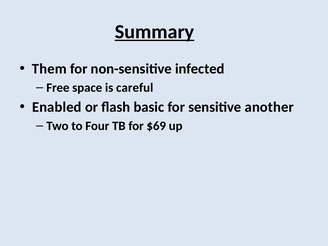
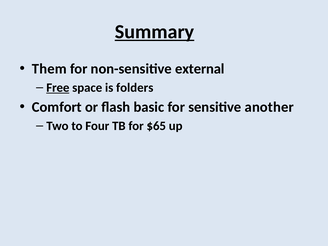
infected: infected -> external (200, 69)
Free underline: none -> present (58, 88)
careful: careful -> folders (135, 88)
Enabled: Enabled -> Comfort (57, 107)
$69: $69 -> $65 (156, 126)
